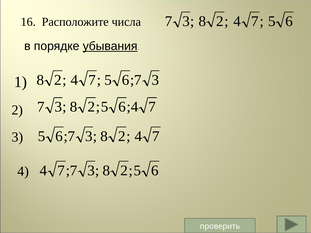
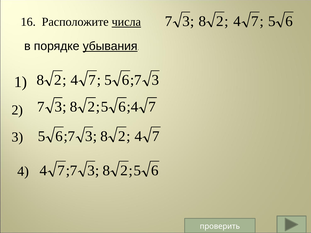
числа underline: none -> present (126, 22)
